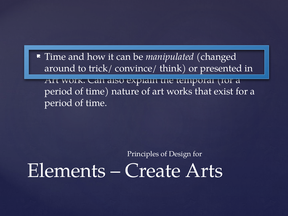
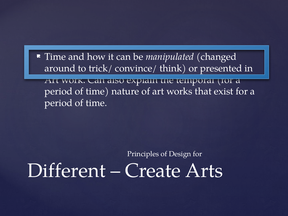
Elements: Elements -> Different (66, 171)
